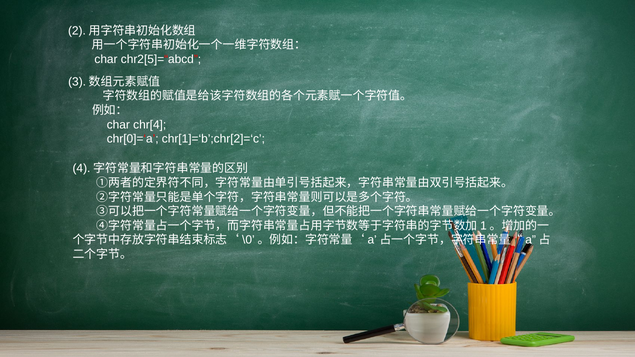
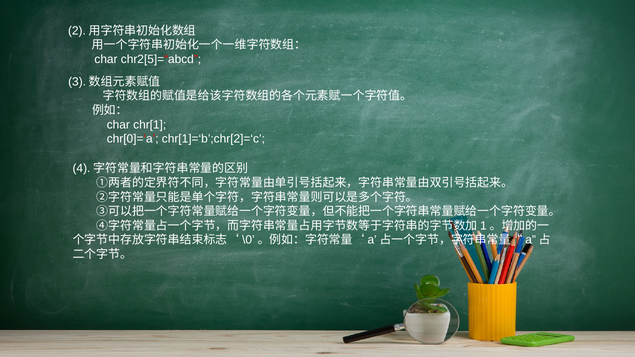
chr[4: chr[4 -> chr[1 (150, 125)
